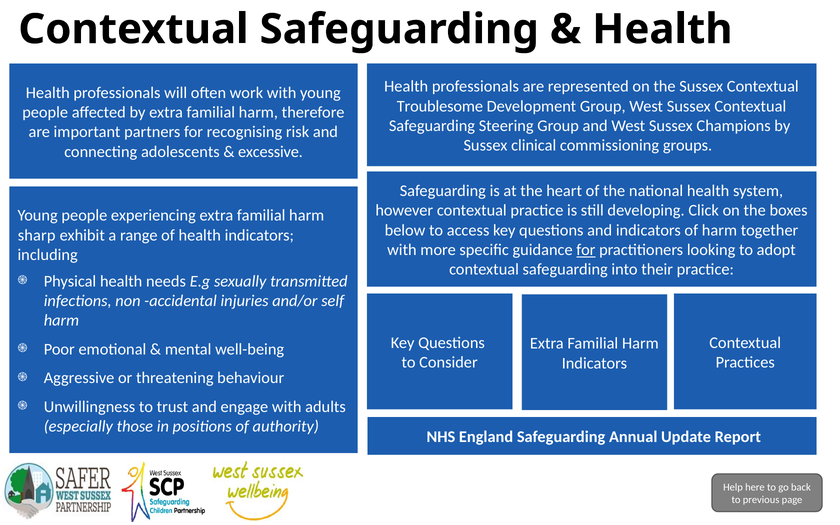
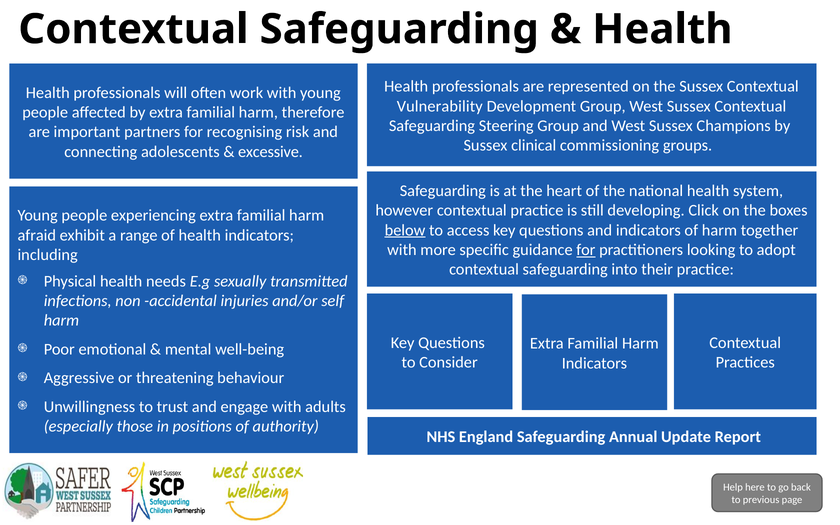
Troublesome: Troublesome -> Vulnerability (440, 106)
below underline: none -> present (405, 230)
sharp: sharp -> afraid (37, 235)
